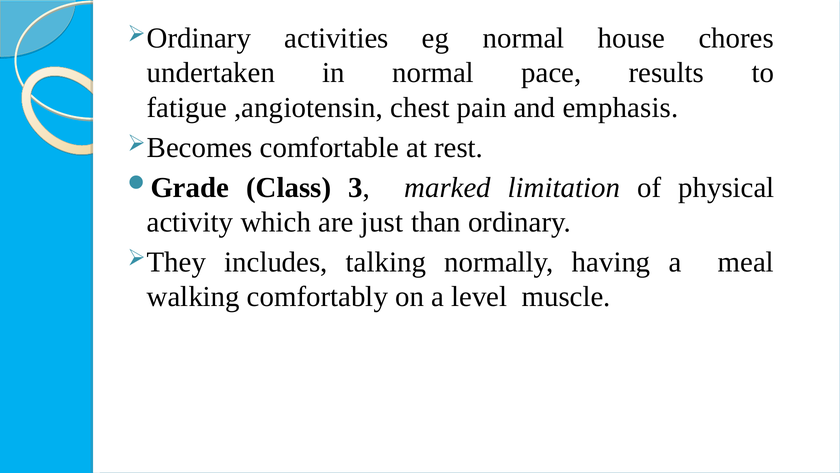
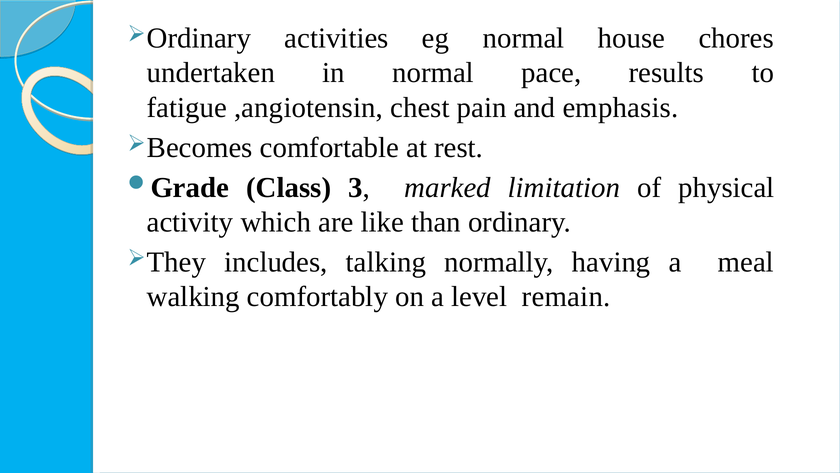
just: just -> like (382, 222)
muscle: muscle -> remain (566, 296)
